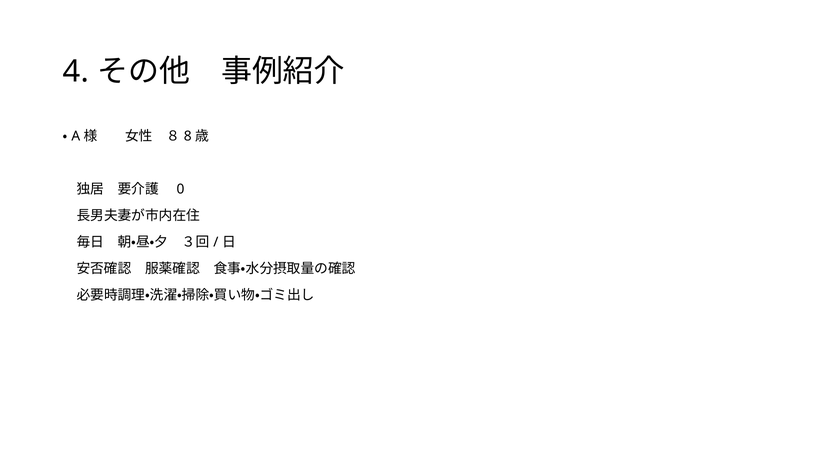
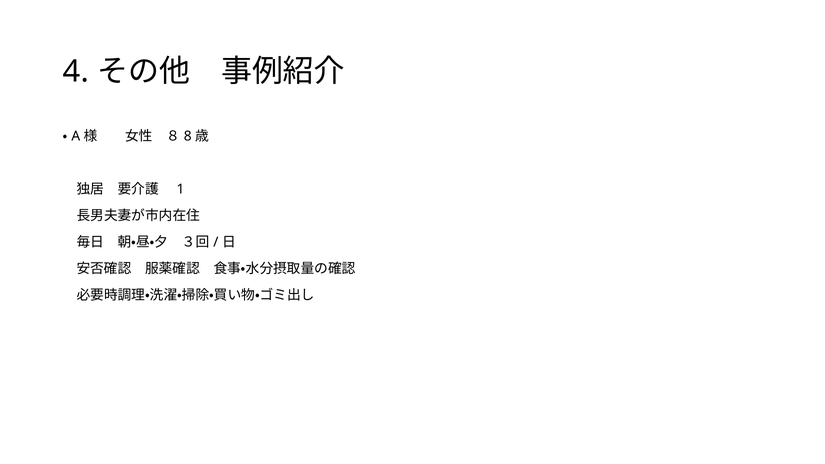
0: 0 -> 1 (180, 189)
